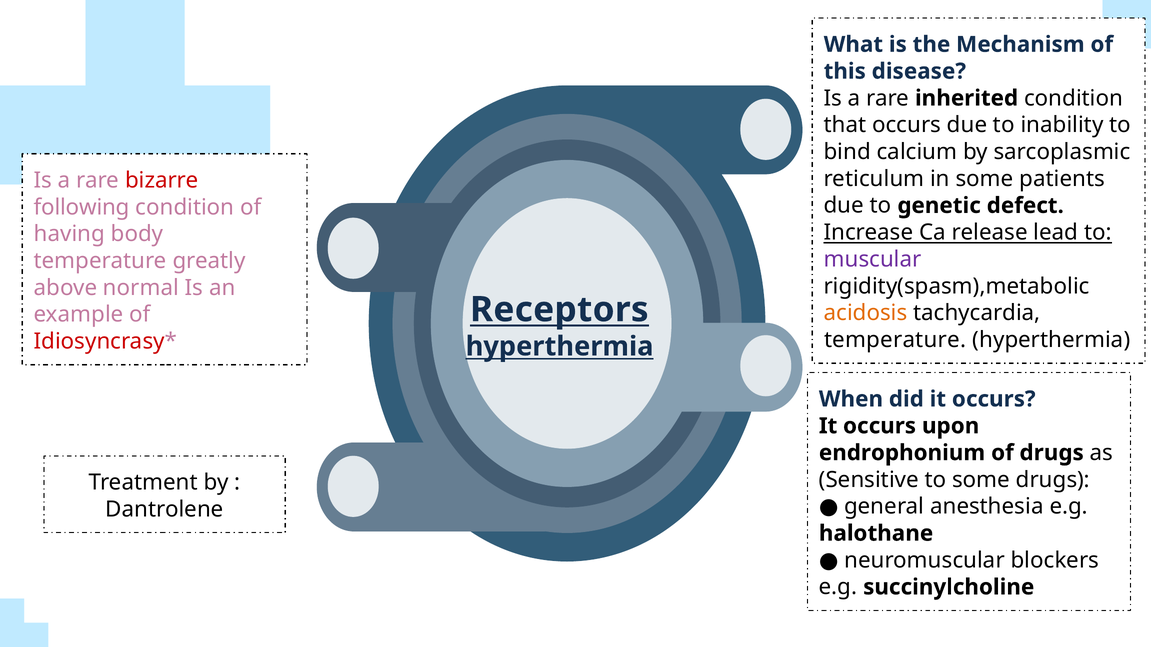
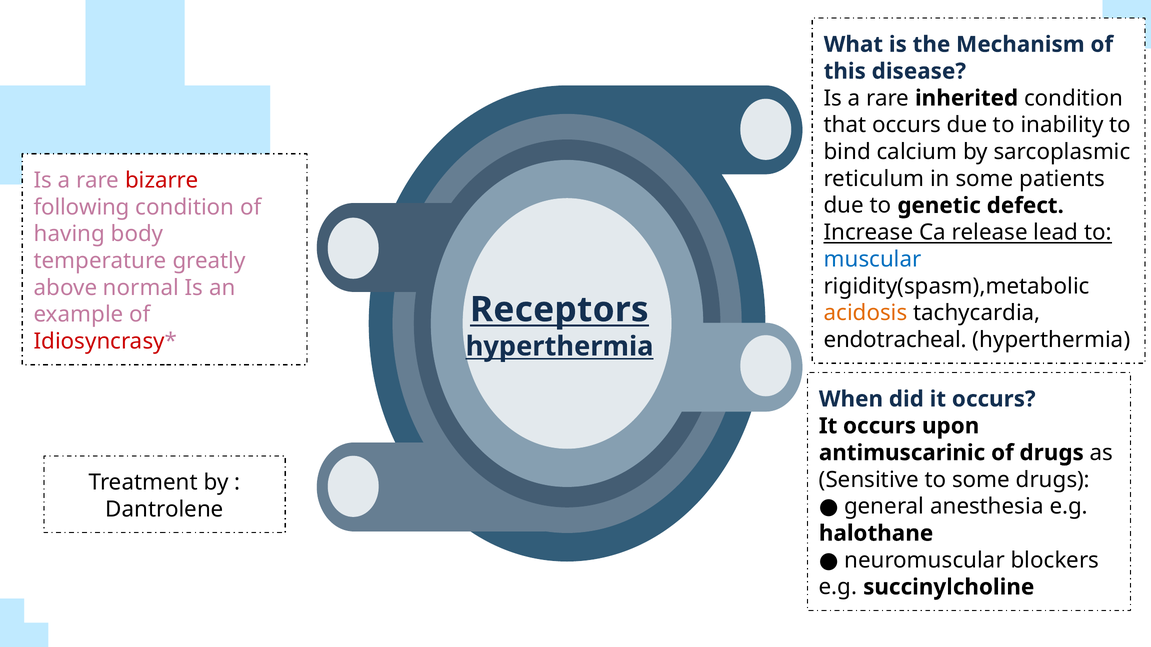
muscular colour: purple -> blue (873, 259)
temperature: temperature -> endotracheal (895, 340)
endrophonium: endrophonium -> antimuscarinic (902, 453)
